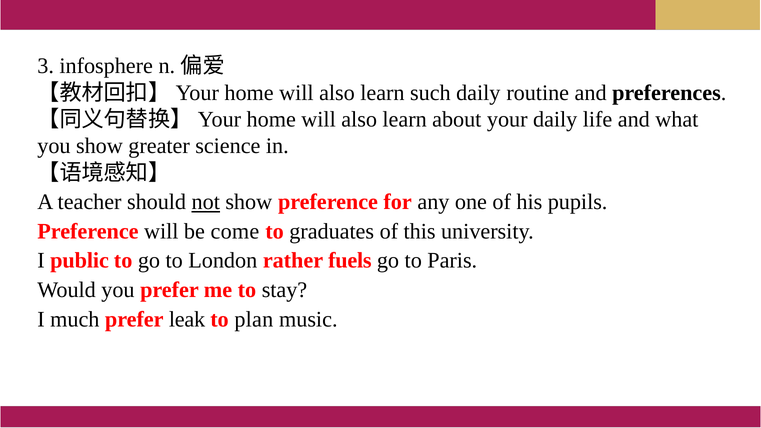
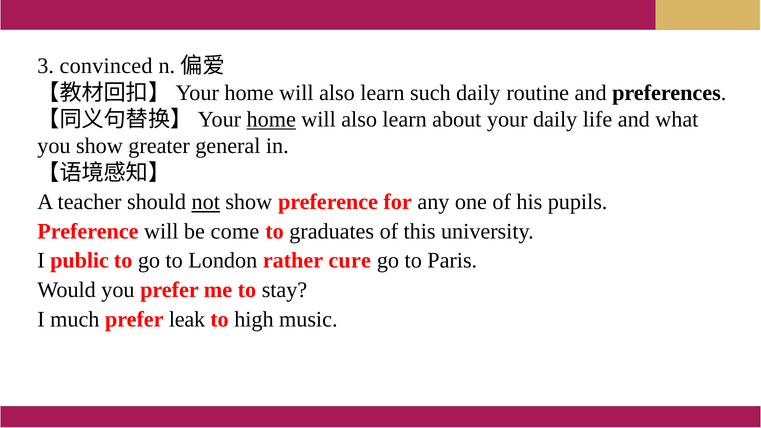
infosphere: infosphere -> convinced (106, 66)
home underline: none -> present (271, 119)
science: science -> general (228, 146)
fuels: fuels -> cure (350, 261)
plan: plan -> high (254, 319)
